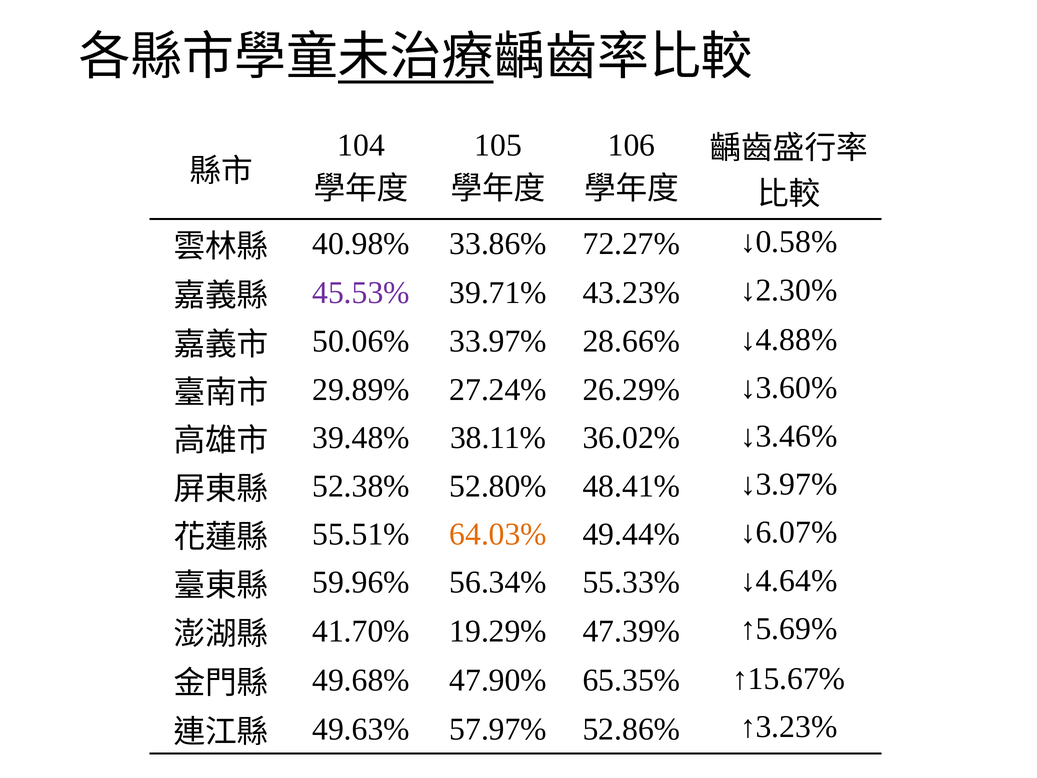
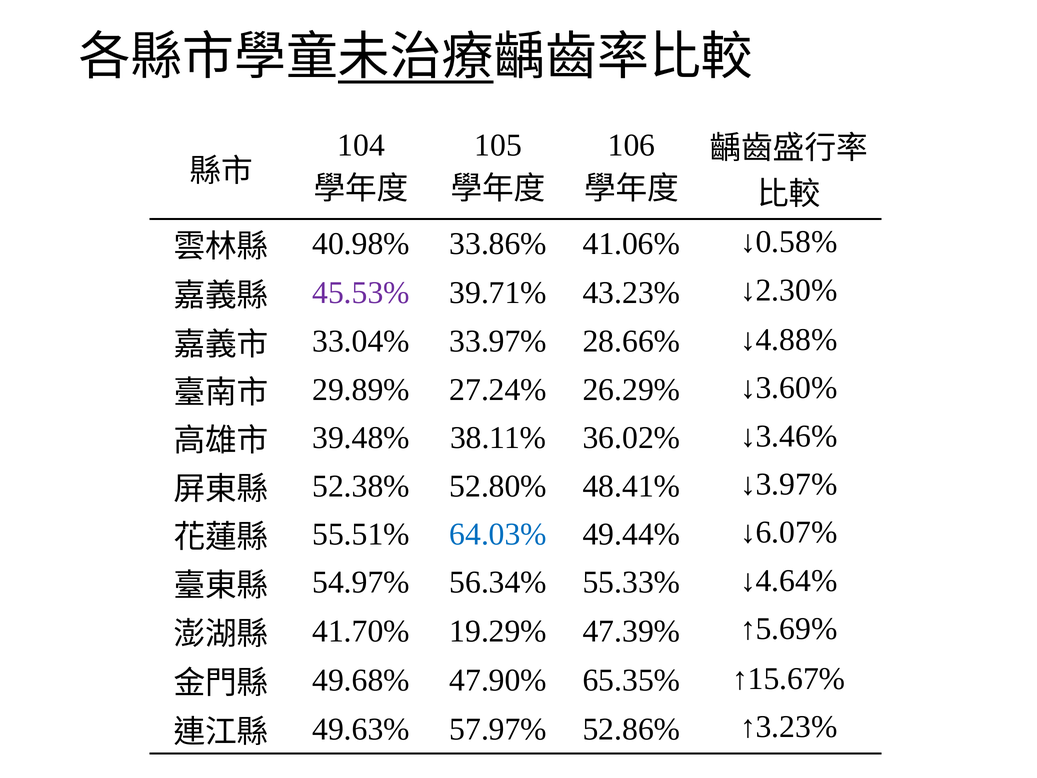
72.27%: 72.27% -> 41.06% (631, 244)
50.06%: 50.06% -> 33.04% (361, 341)
64.03% colour: orange -> blue (498, 534)
59.96%: 59.96% -> 54.97% (361, 582)
